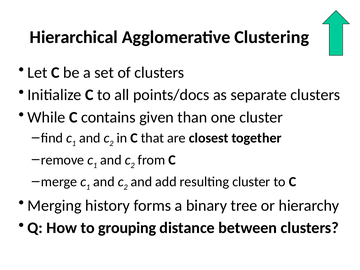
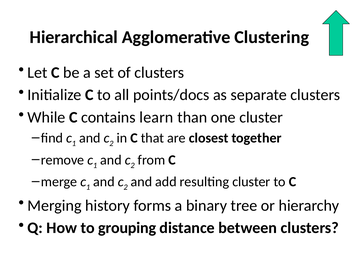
given: given -> learn (156, 117)
